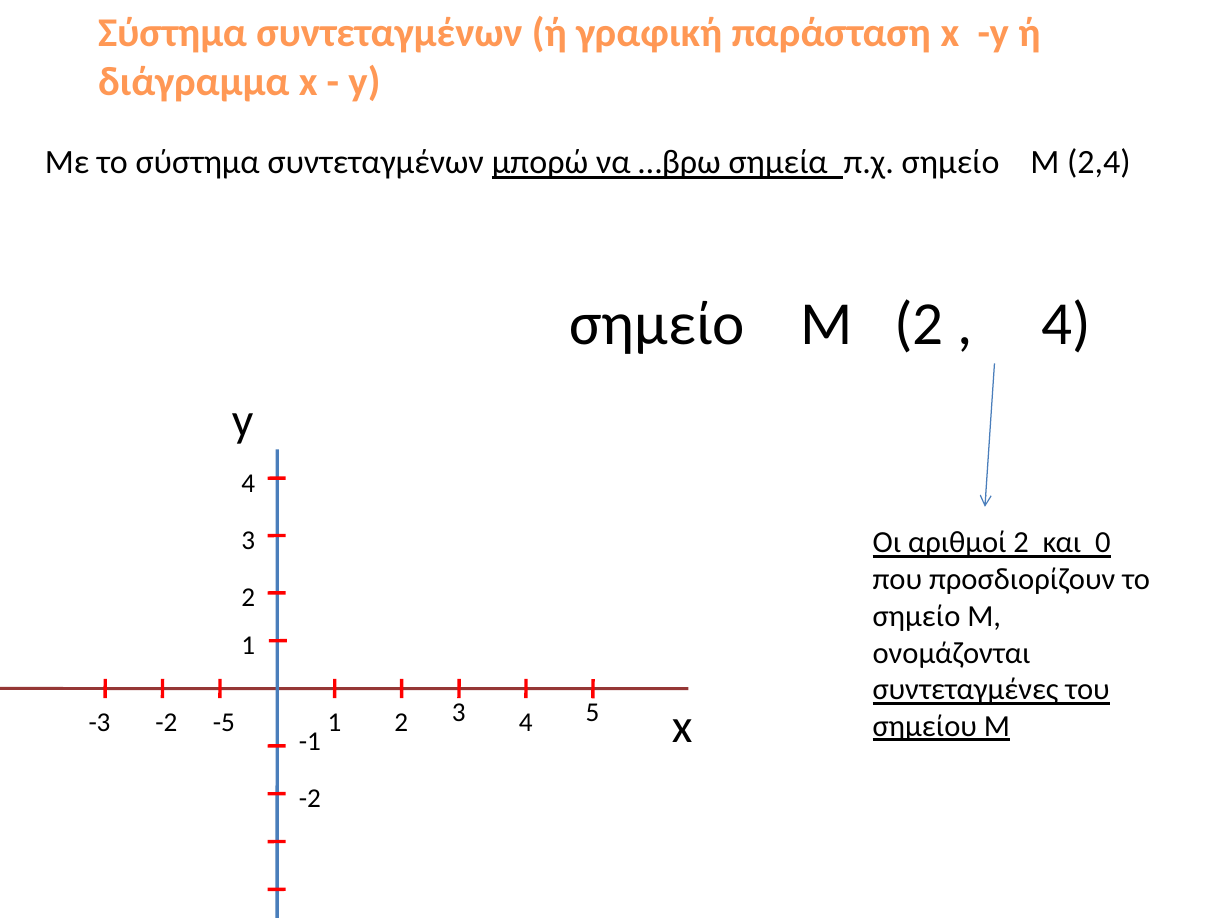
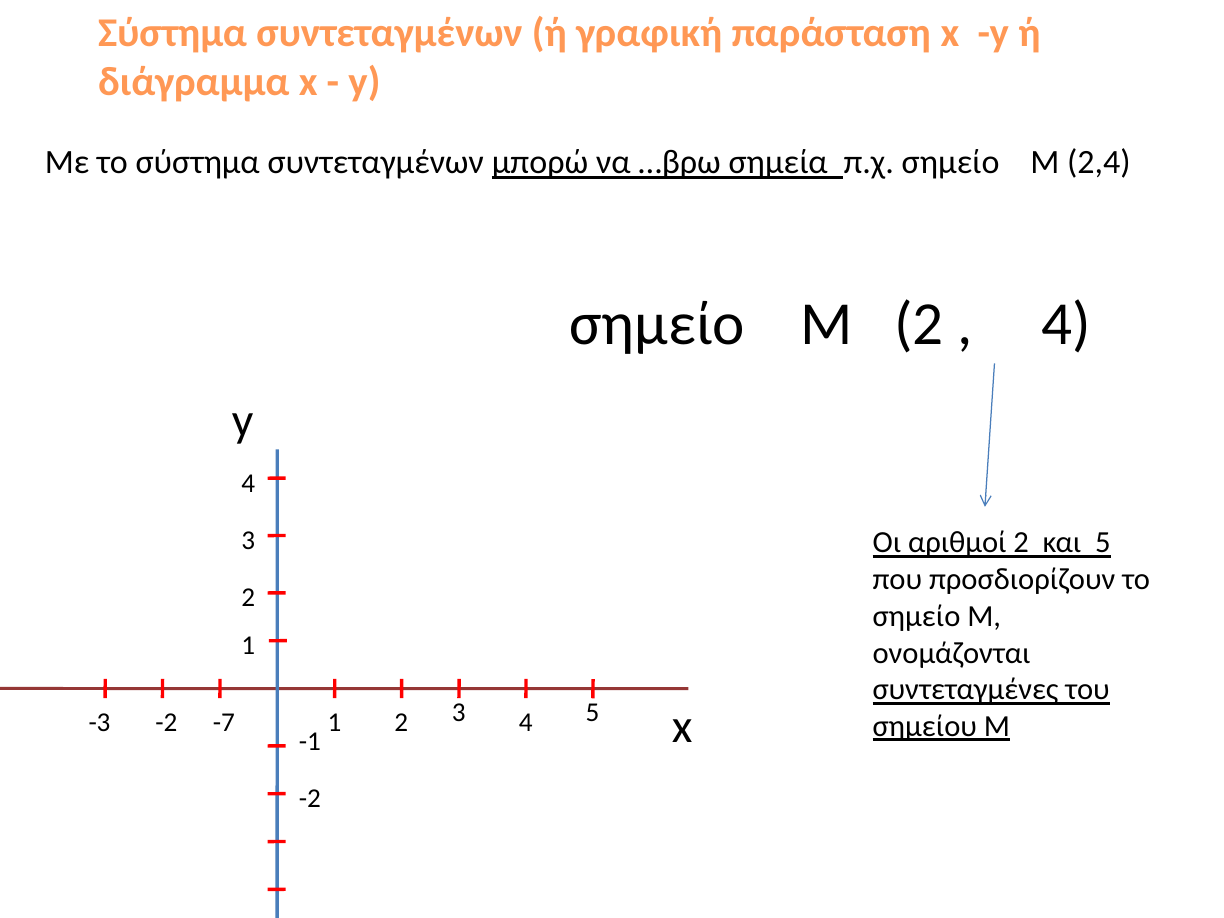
και 0: 0 -> 5 (1103, 543)
-5: -5 -> -7 (224, 722)
